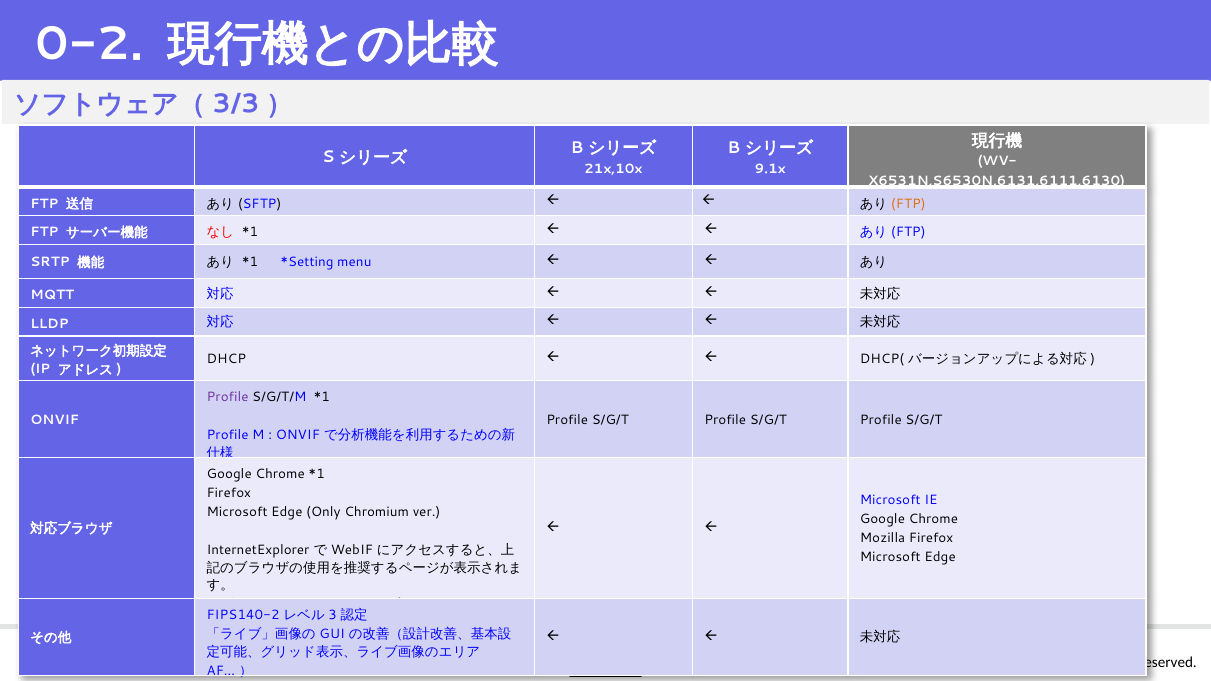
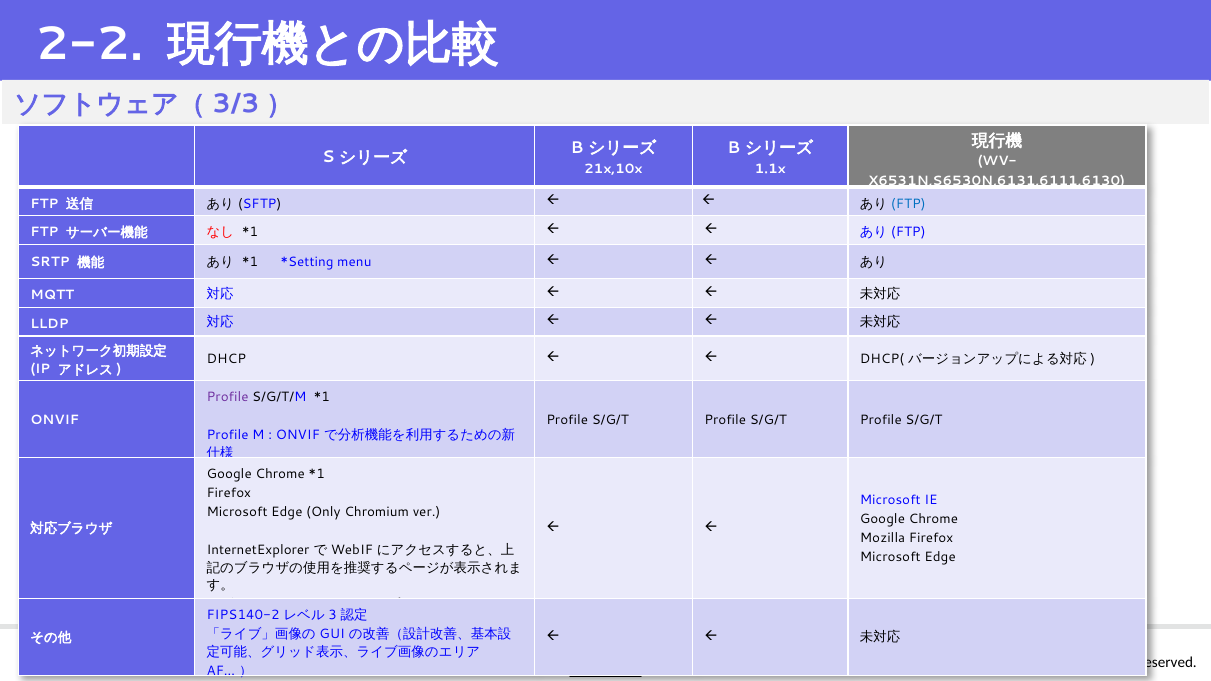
0-2: 0-2 -> 2-2 (89, 44)
9.1x: 9.1x -> 1.1x (770, 169)
FTP colour: orange -> blue (908, 204)
